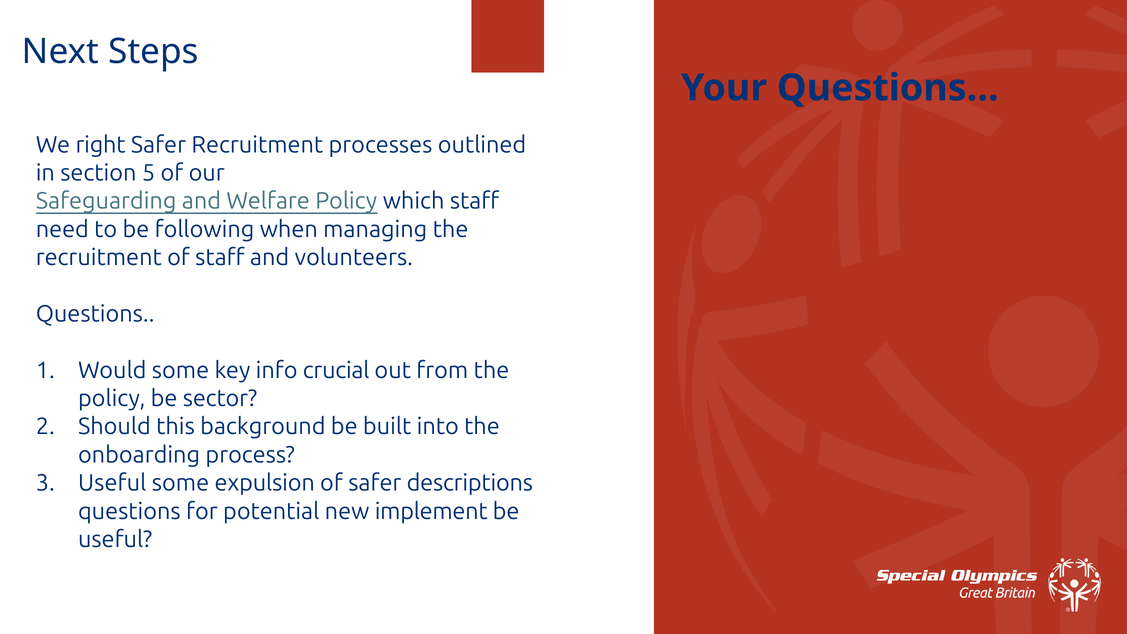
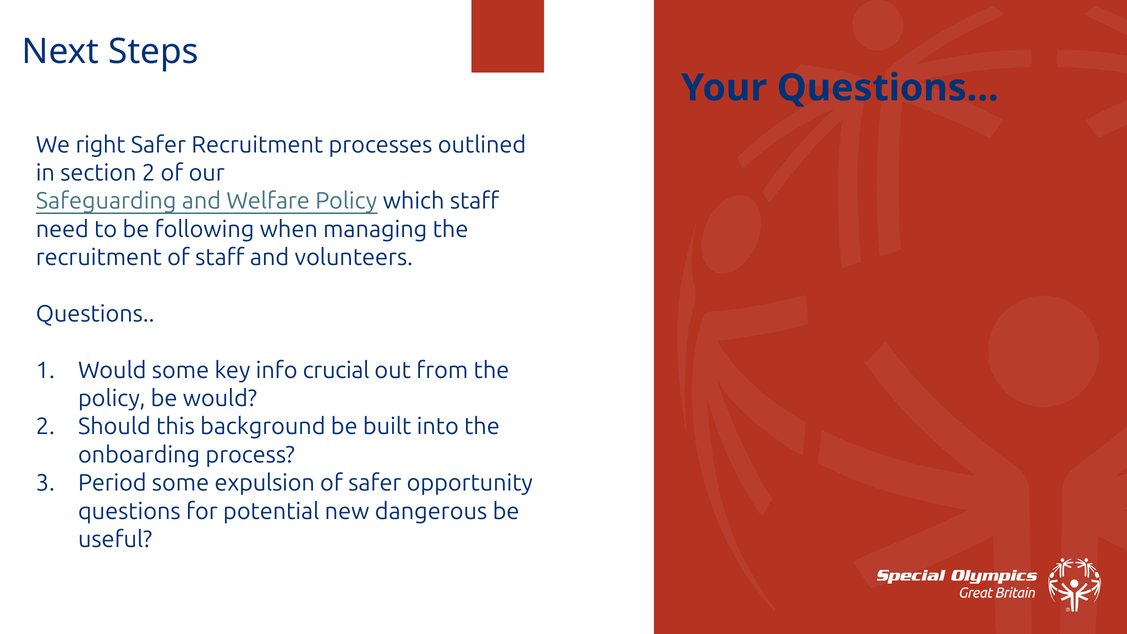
section 5: 5 -> 2 (149, 173)
be sector: sector -> would (220, 398)
Useful: Useful -> Period (112, 483)
descriptions: descriptions -> opportunity (470, 483)
implement: implement -> dangerous (431, 511)
